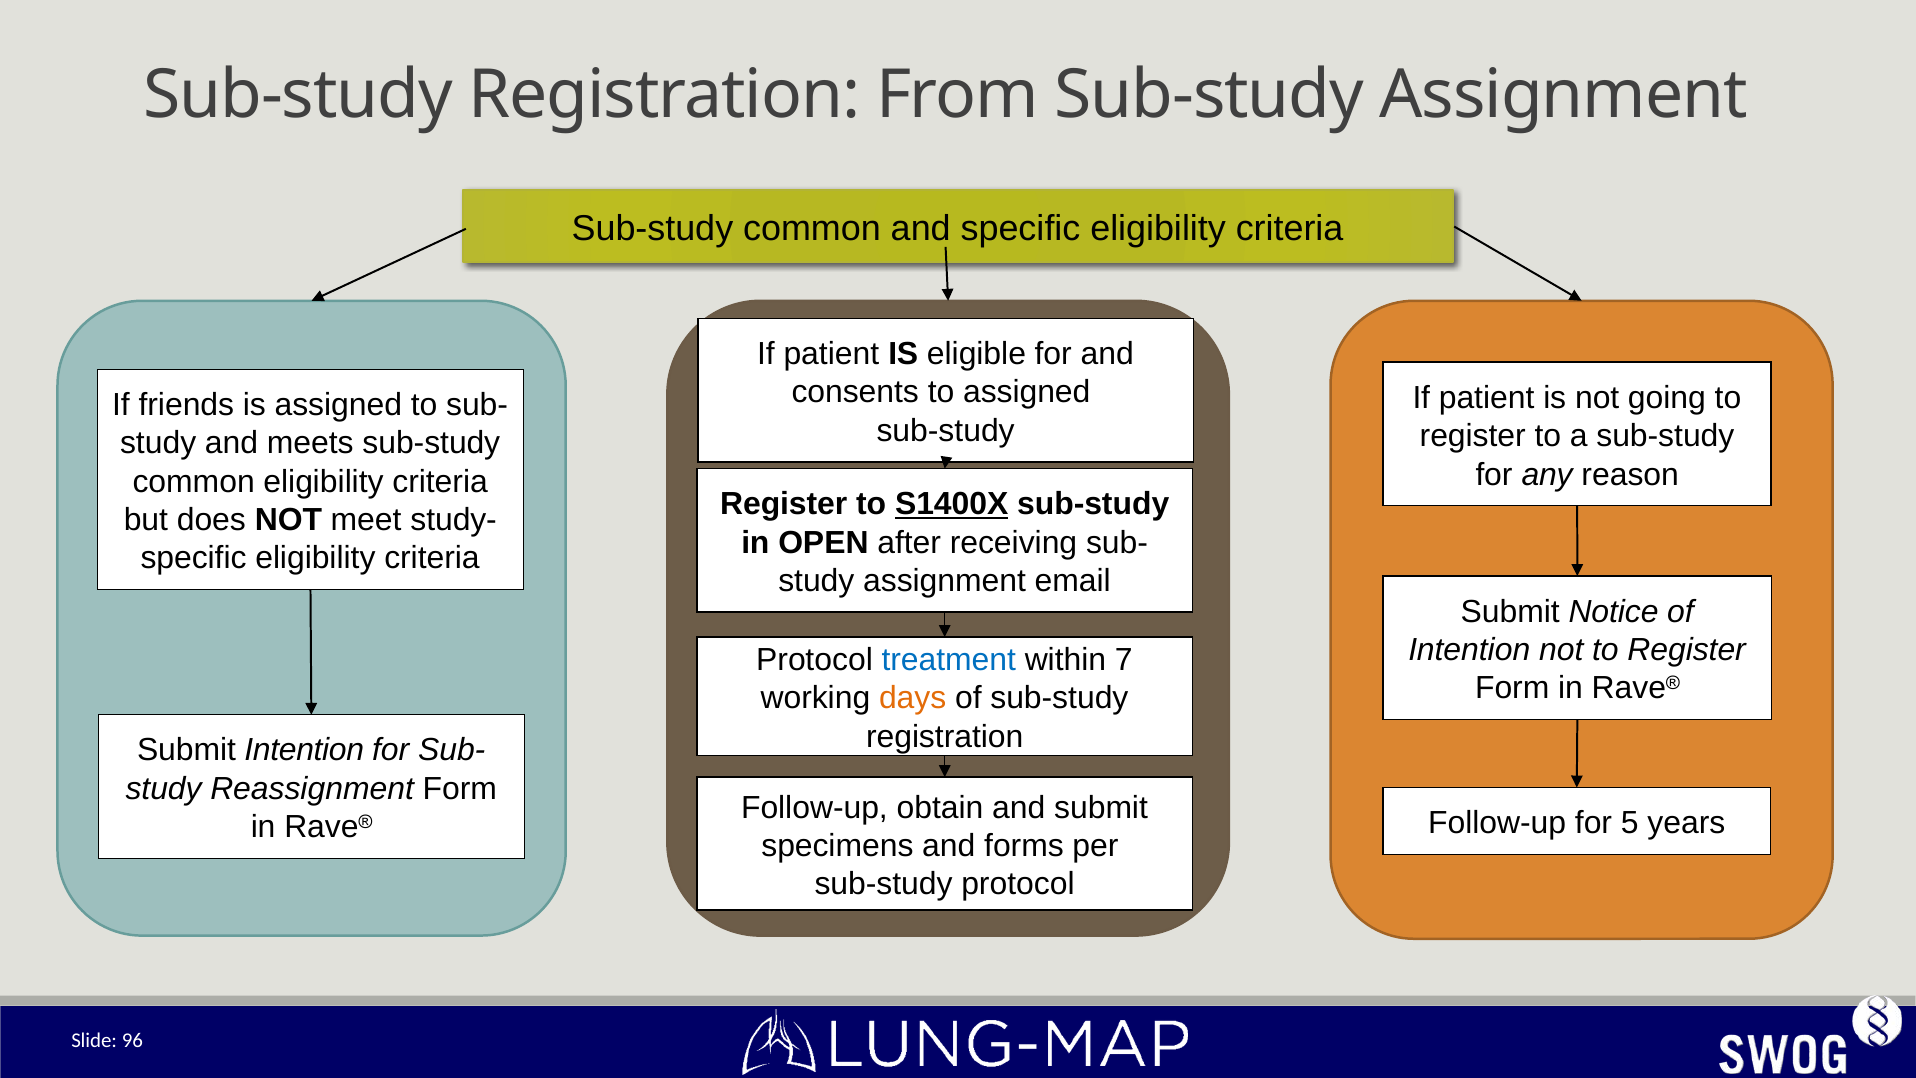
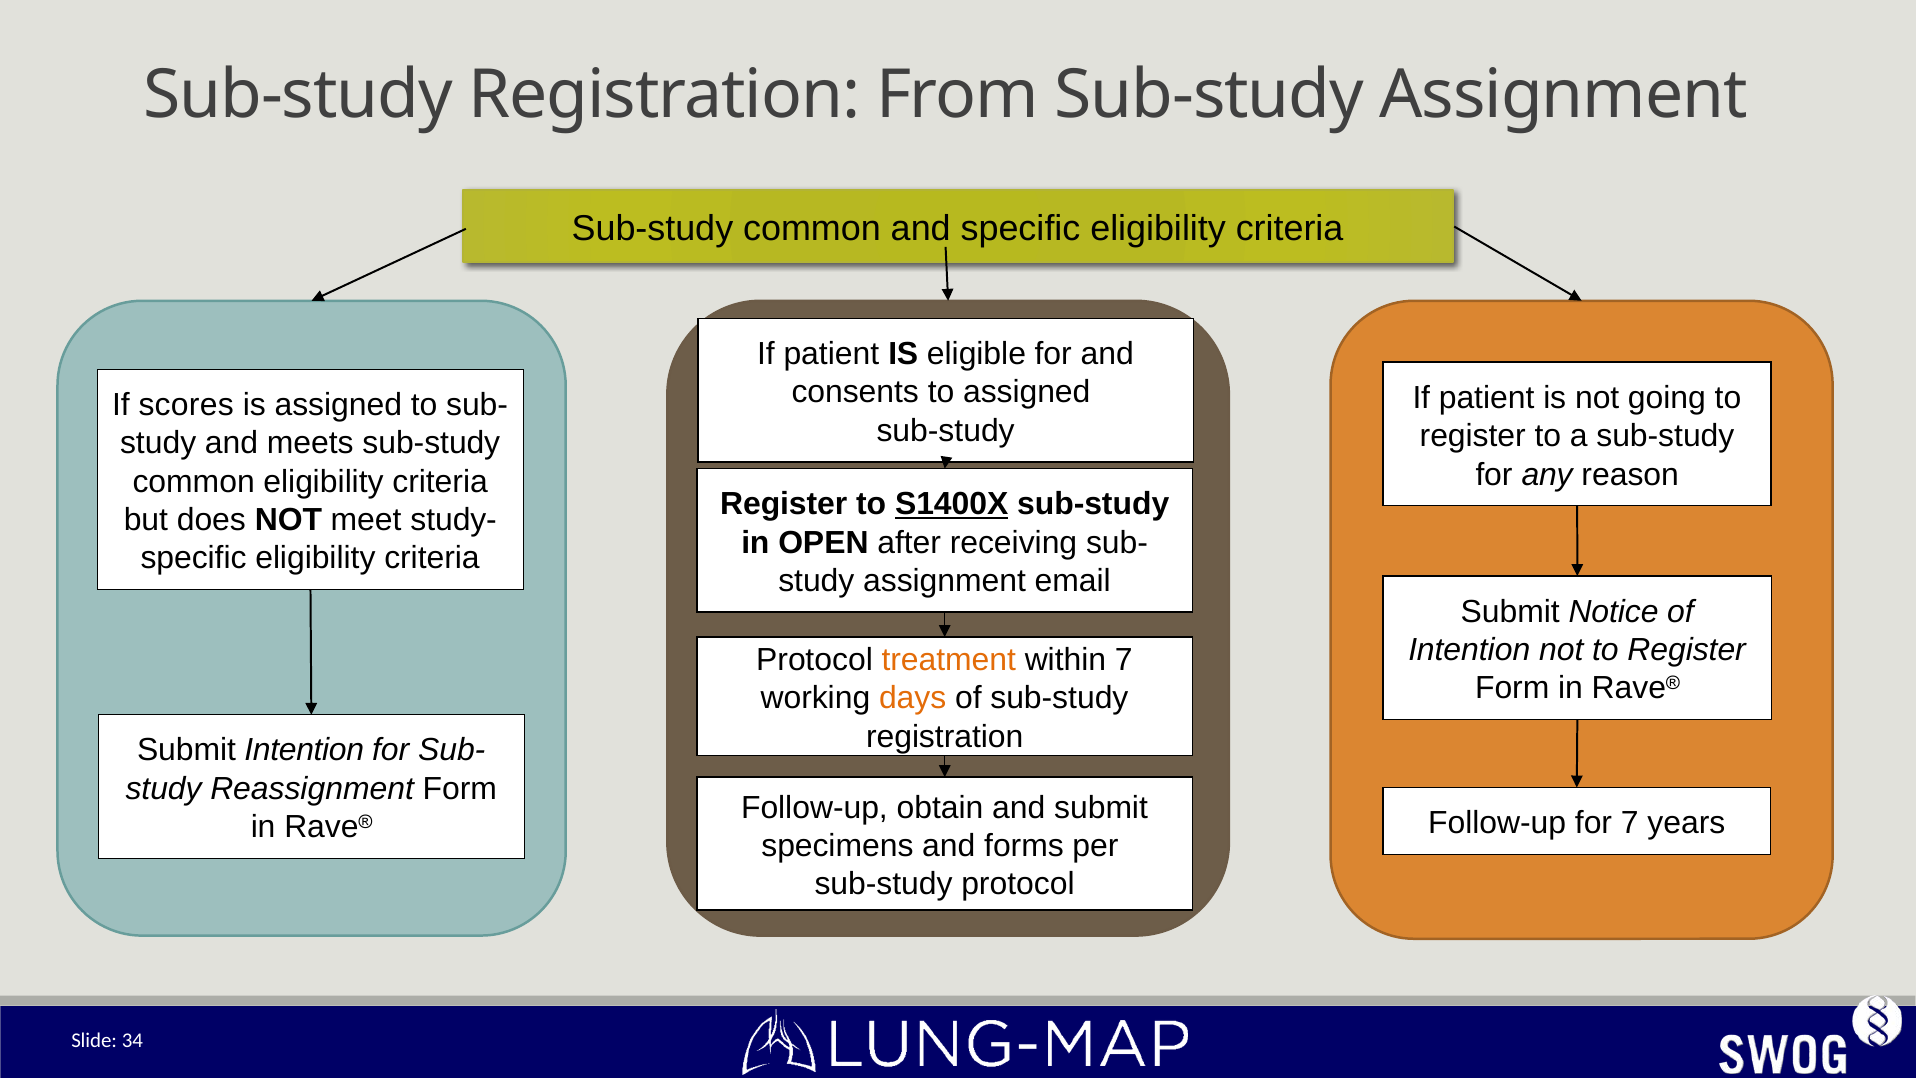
friends: friends -> scores (186, 405)
treatment colour: blue -> orange (949, 660)
for 5: 5 -> 7 (1630, 823)
96: 96 -> 34 (132, 1041)
